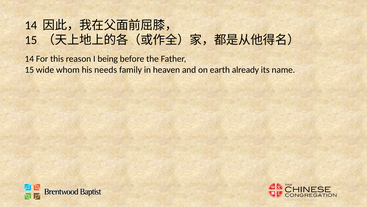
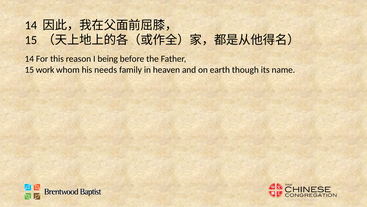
wide: wide -> work (45, 70)
already: already -> though (245, 70)
